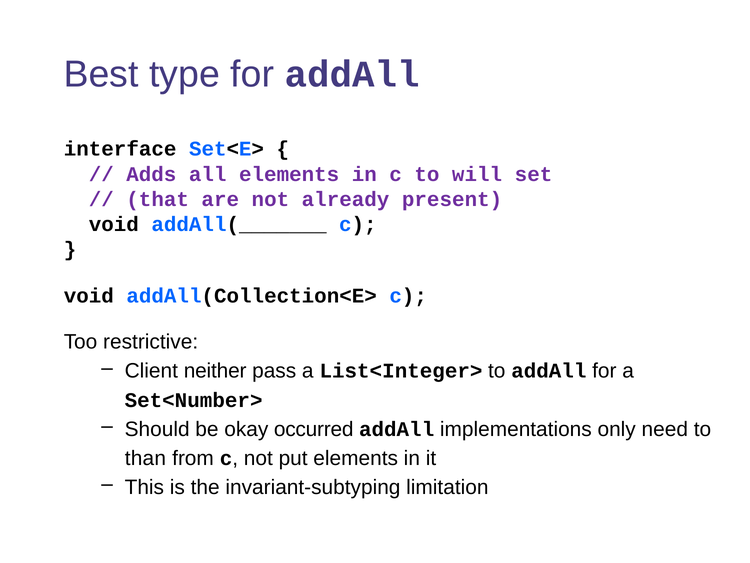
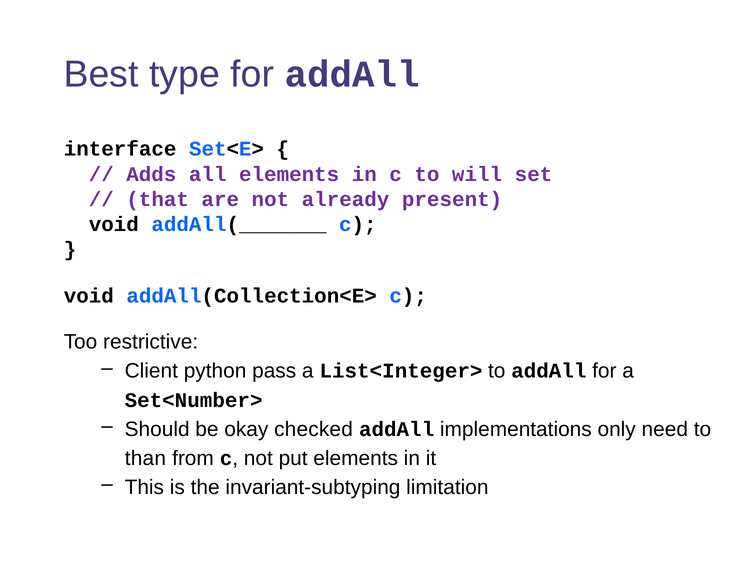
neither: neither -> python (215, 371)
occurred: occurred -> checked (313, 429)
